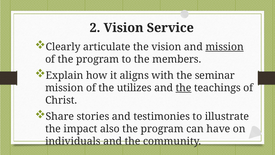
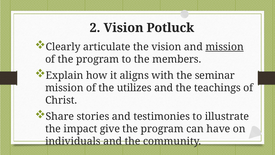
Service: Service -> Potluck (170, 28)
the underline: present -> none (184, 88)
also: also -> give (110, 129)
